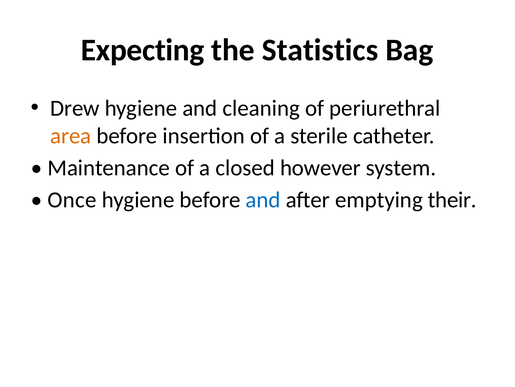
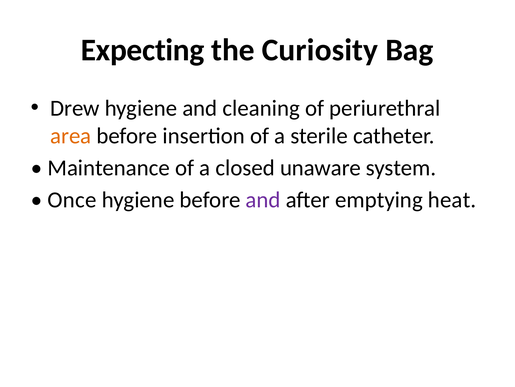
Statistics: Statistics -> Curiosity (320, 50)
however: however -> unaware (320, 168)
and colour: blue -> purple (263, 200)
their: their -> heat (452, 200)
